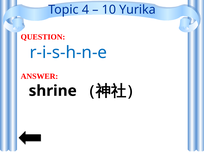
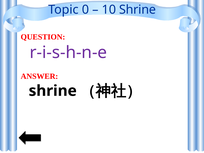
4: 4 -> 0 (85, 10)
10 Yurika: Yurika -> Shrine (138, 10)
r-i-s-h-n-e colour: blue -> purple (68, 53)
